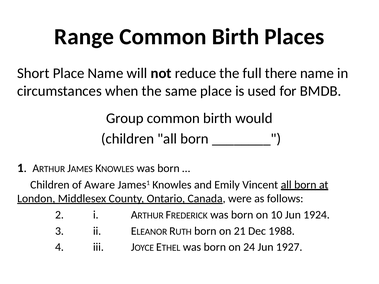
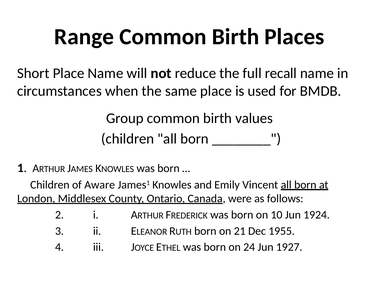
there: there -> recall (281, 73)
would: would -> values (254, 118)
1988: 1988 -> 1955 (282, 231)
